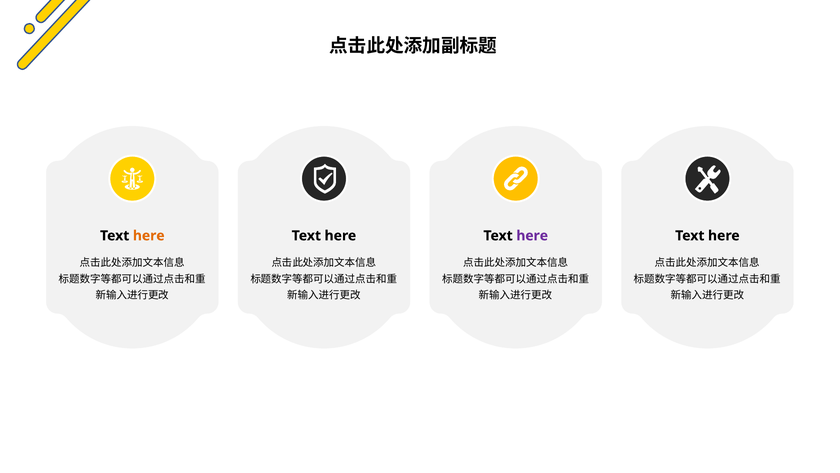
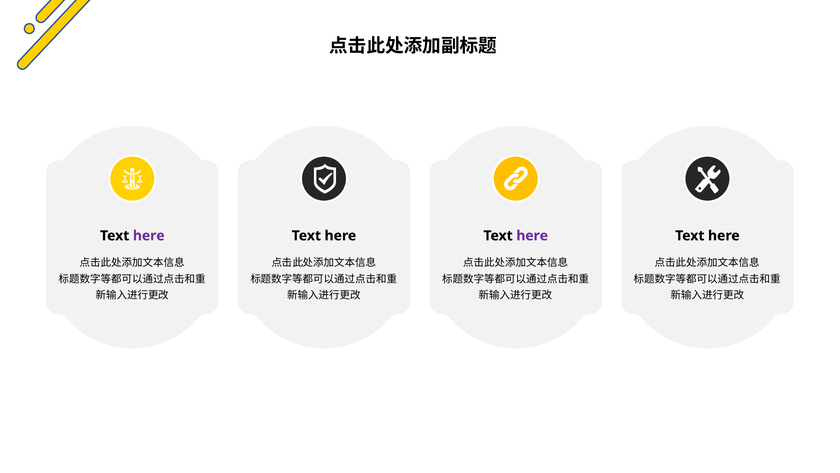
here colour: orange -> purple (149, 235)
